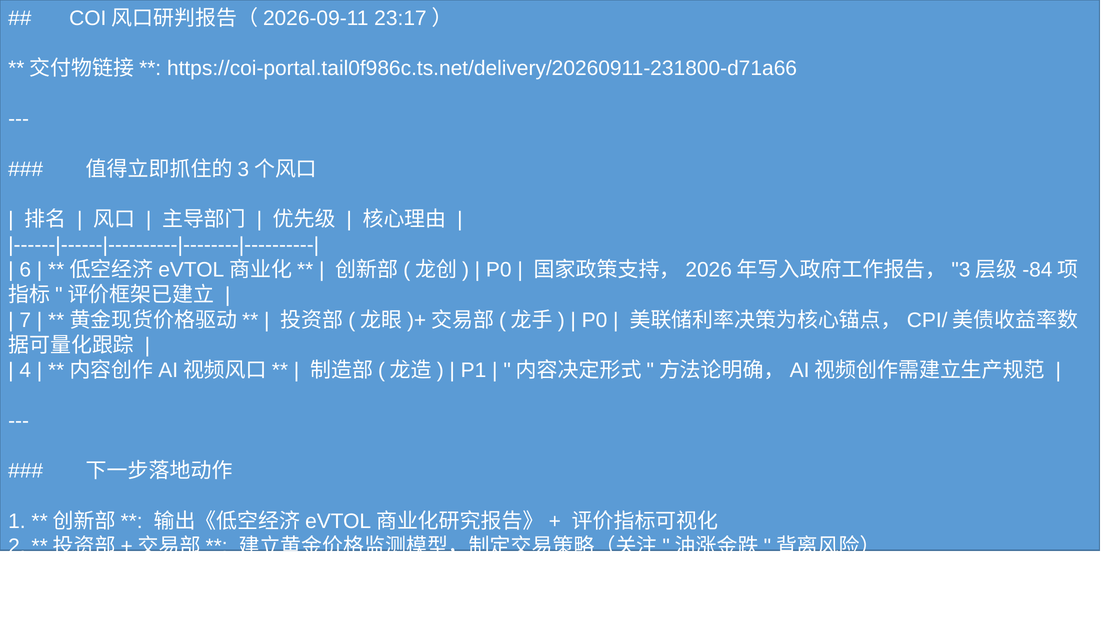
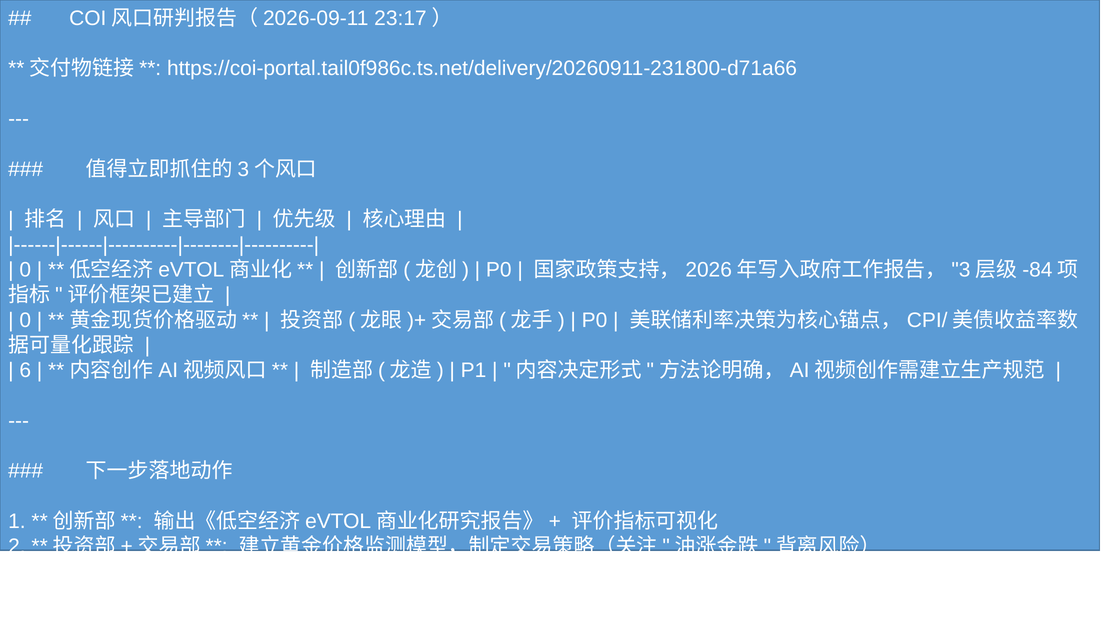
6: 6 -> 0 (25, 269)
7: 7 -> 0 (25, 320)
4: 4 -> 6 (25, 370)
